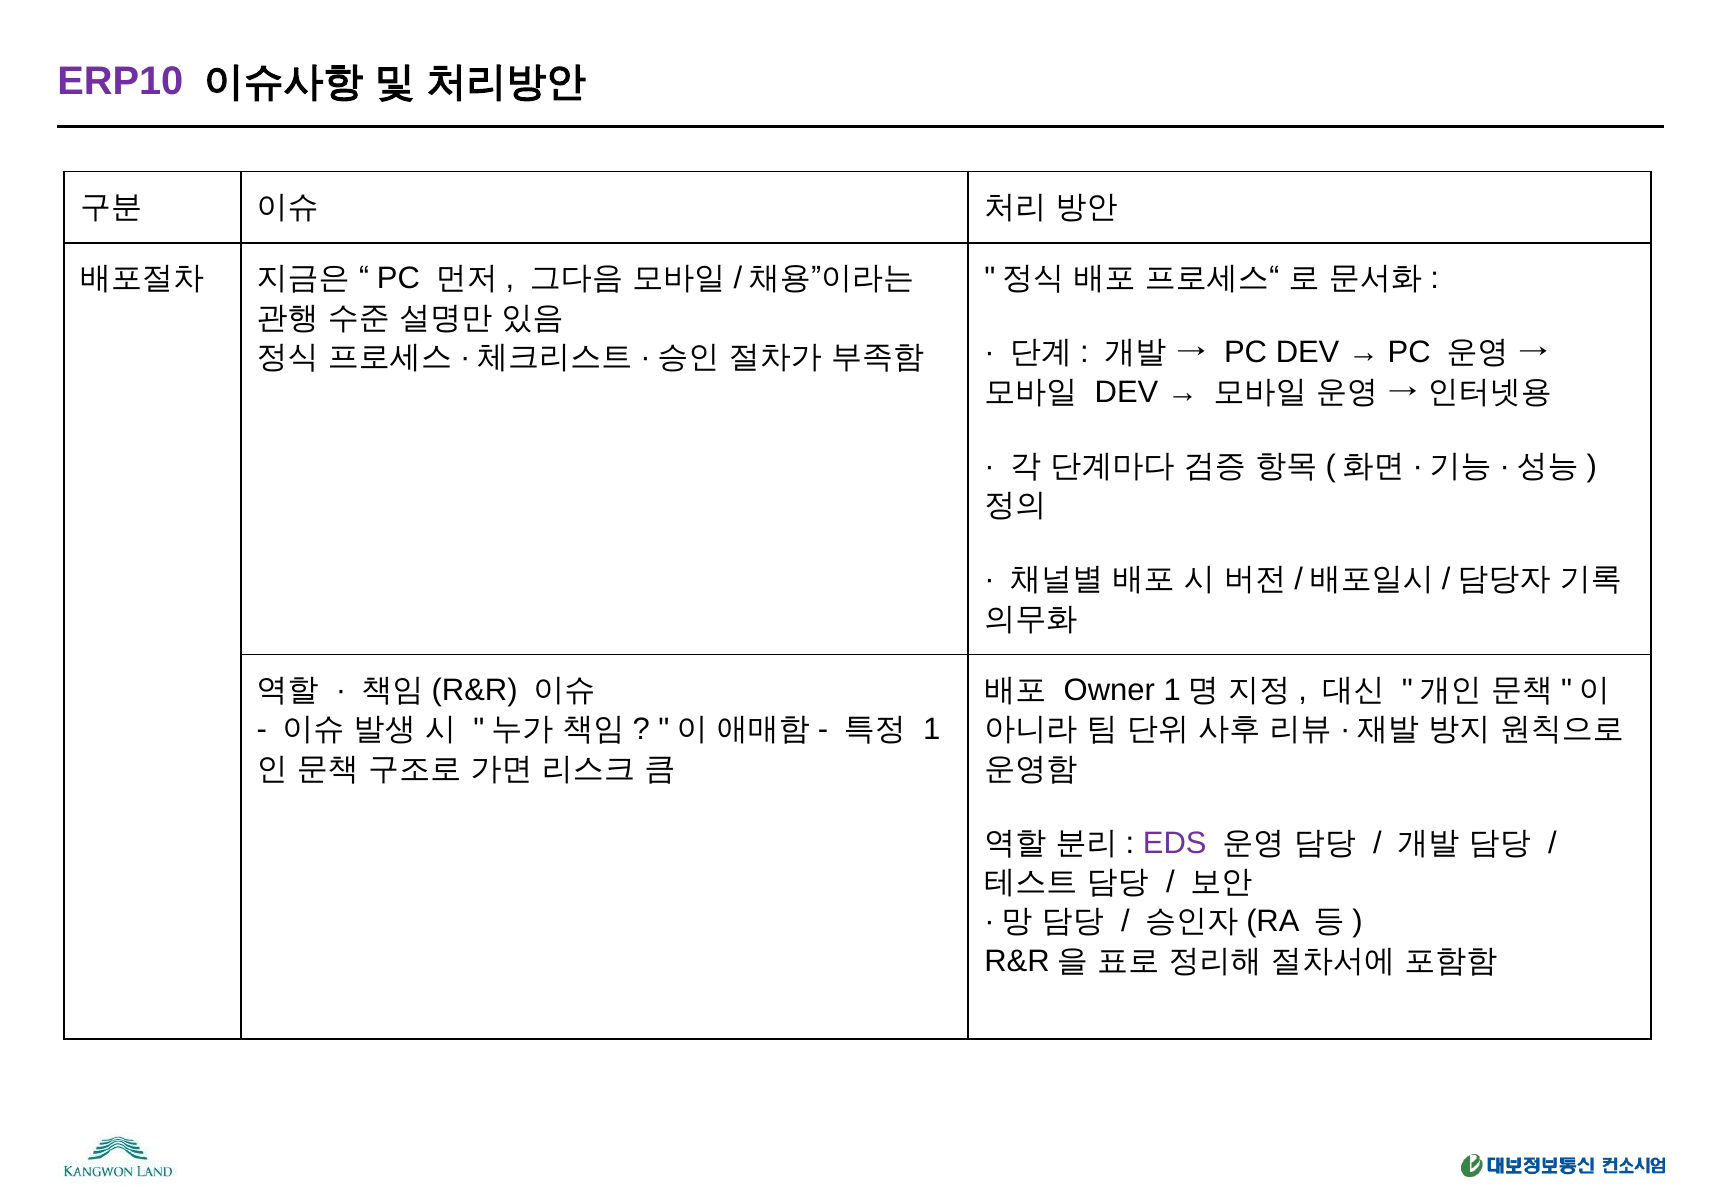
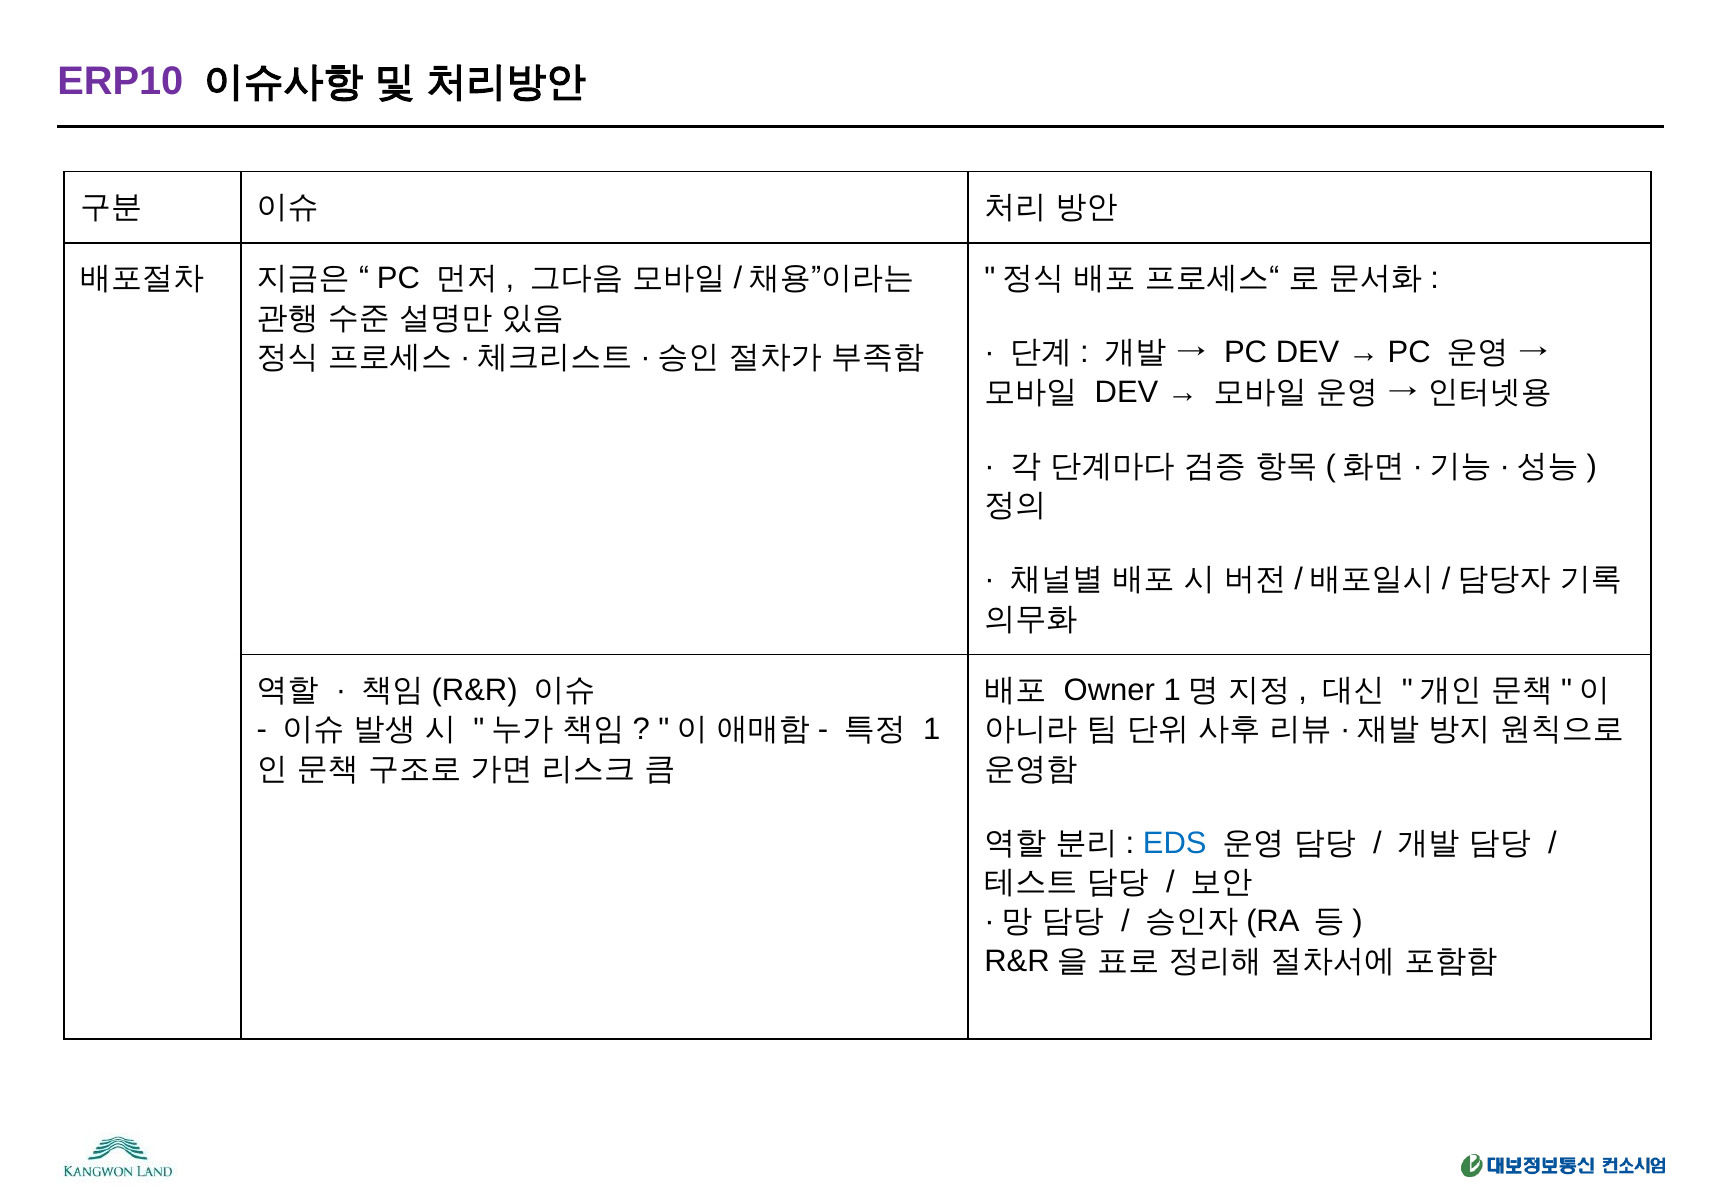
EDS colour: purple -> blue (1175, 843)
